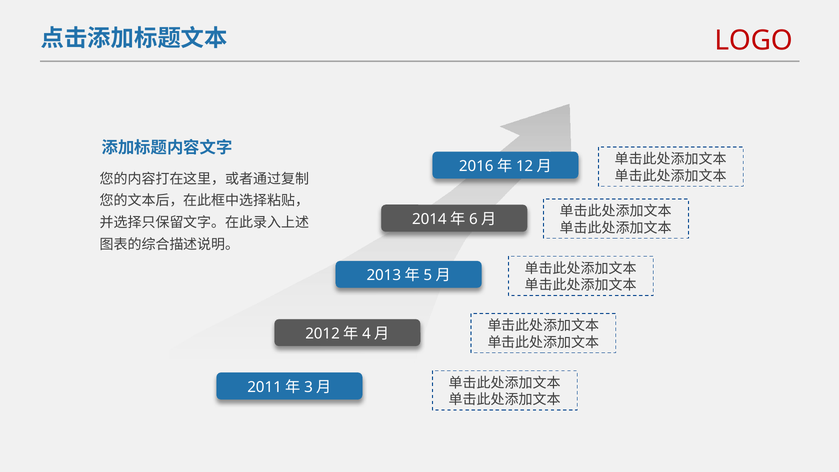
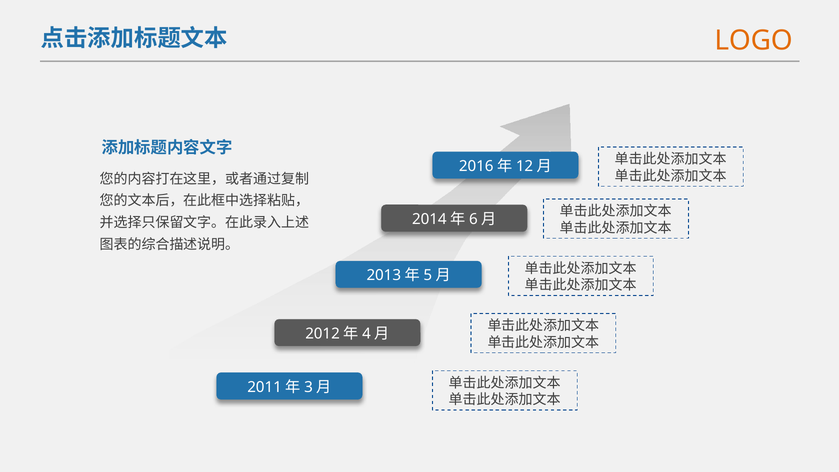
LOGO colour: red -> orange (754, 41)
